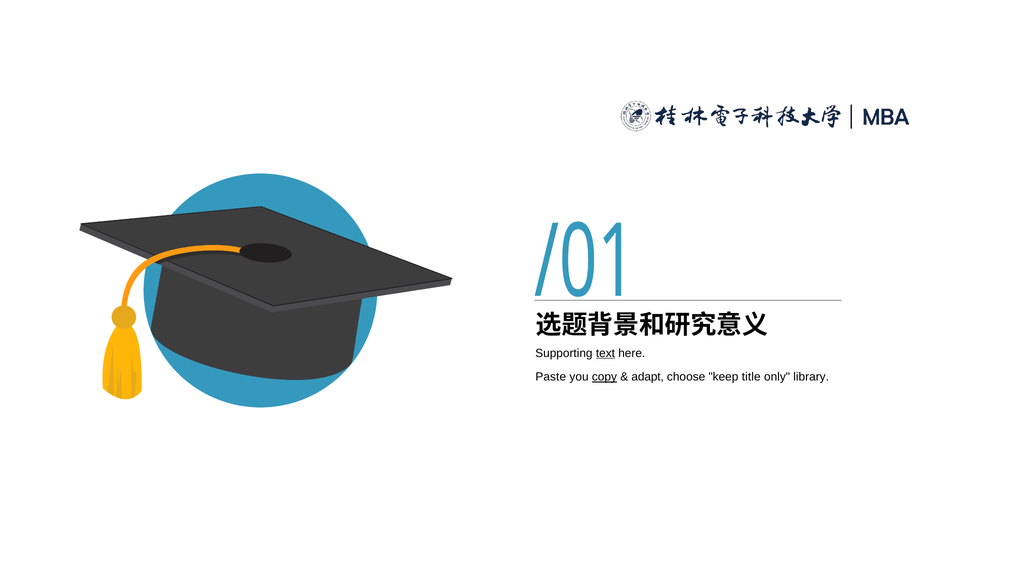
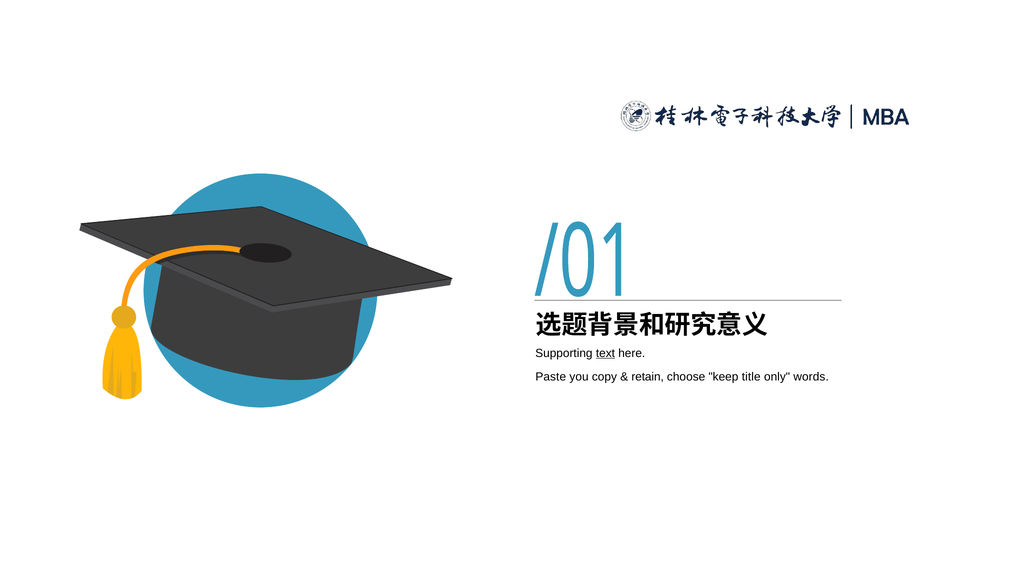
copy underline: present -> none (604, 377)
adapt: adapt -> retain (648, 377)
library: library -> words (811, 377)
